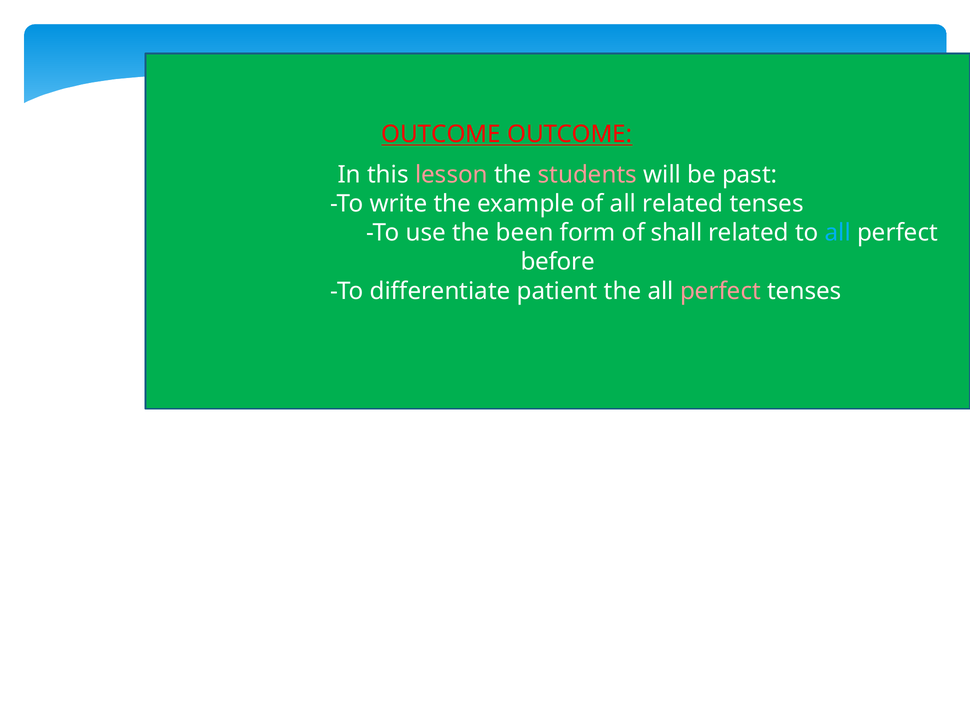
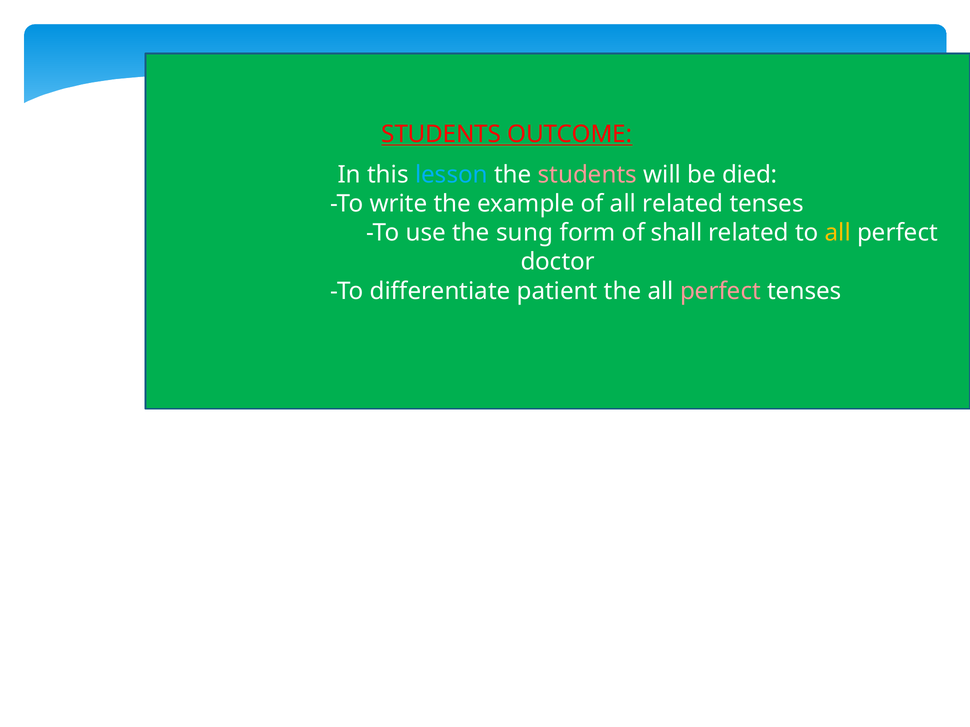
OUTCOME: OUTCOME -> STUDENTS (441, 134)
lesson colour: pink -> light blue (451, 175)
past: past -> died (750, 175)
been: been -> sung (525, 233)
all colour: light blue -> yellow (838, 233)
before: before -> doctor (558, 262)
